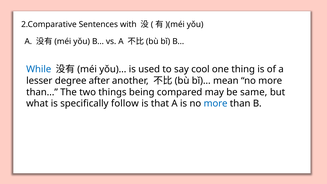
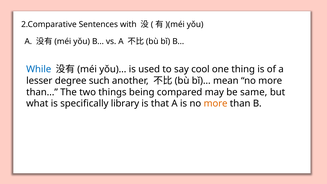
after: after -> such (99, 81)
follow: follow -> library (125, 104)
more colour: blue -> orange (216, 104)
